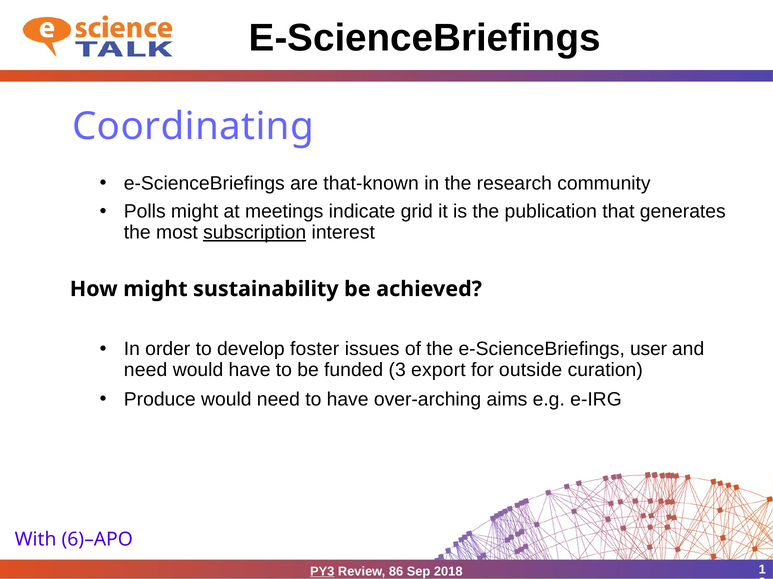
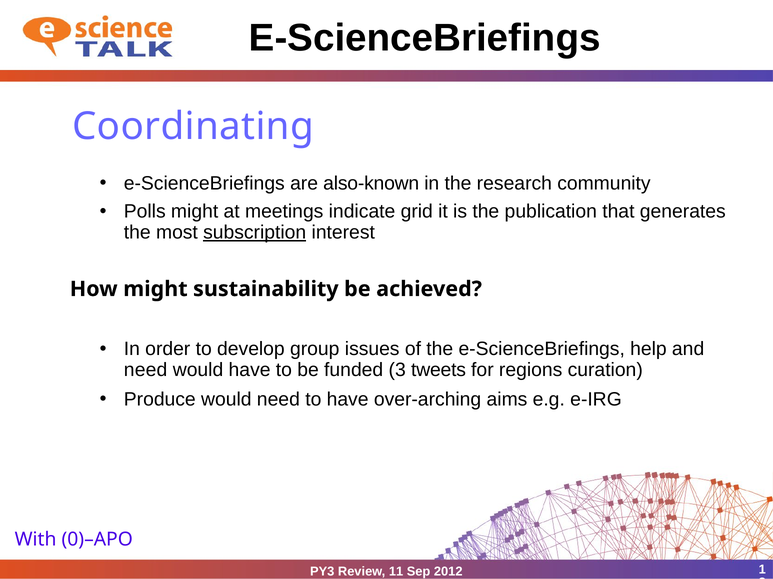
that-known: that-known -> also-known (371, 183)
foster: foster -> group (315, 349)
user: user -> help (648, 349)
export: export -> tweets (439, 370)
outside: outside -> regions (531, 370)
6)–APO: 6)–APO -> 0)–APO (97, 540)
PY3 underline: present -> none (322, 572)
86: 86 -> 11 (396, 572)
2018: 2018 -> 2012 (448, 572)
